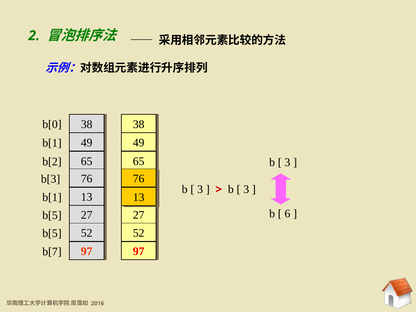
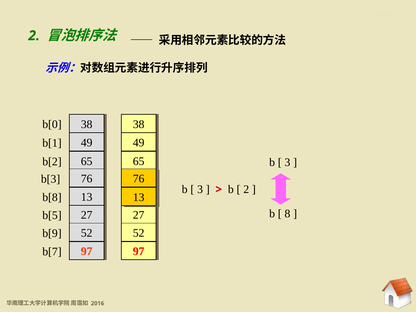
3: 3 -> 2 (246, 189)
b[1: b[1 -> b[8 (52, 197)
6: 6 -> 8 (287, 214)
b[5: b[5 -> b[9 (52, 233)
